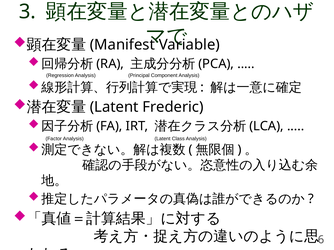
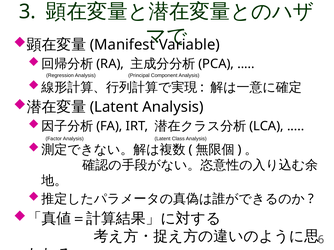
Latent Frederic: Frederic -> Analysis (173, 107)
